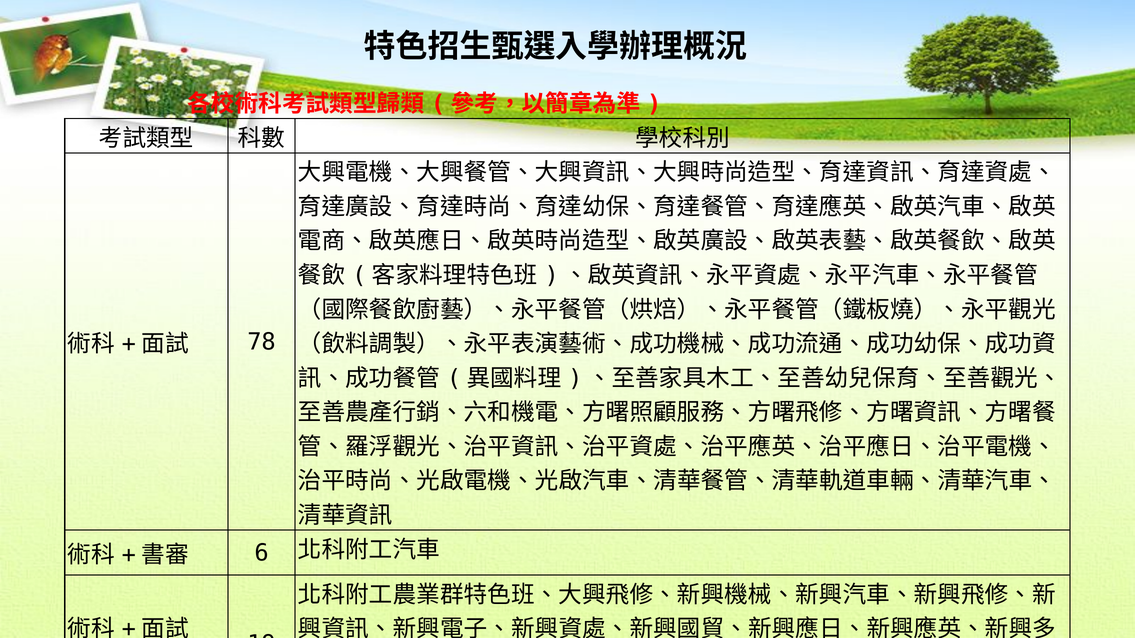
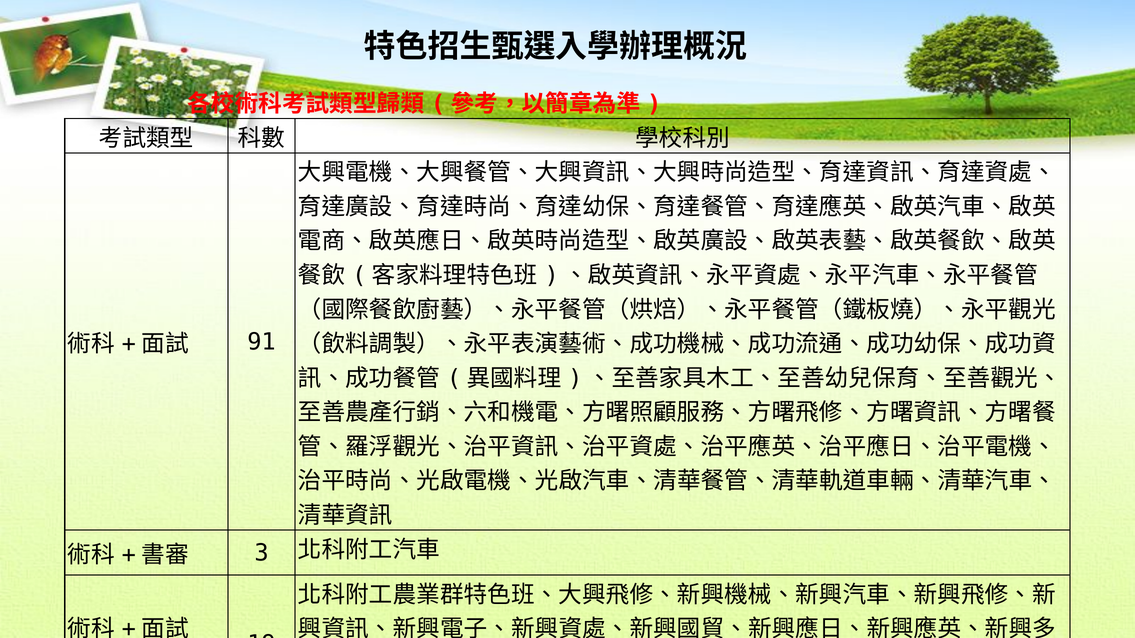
78: 78 -> 91 (261, 342)
6: 6 -> 3 (262, 553)
